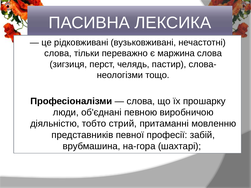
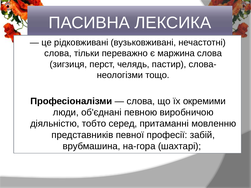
прошарку: прошарку -> окремими (204, 101)
стрий: стрий -> серед (123, 124)
